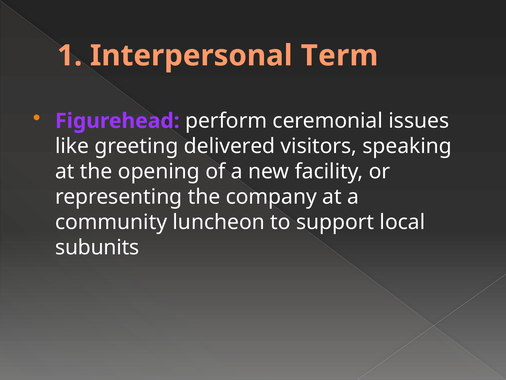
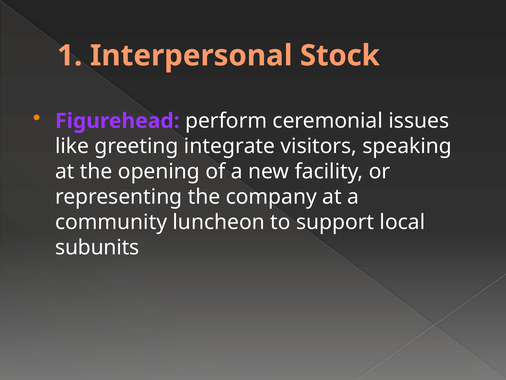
Term: Term -> Stock (340, 56)
delivered: delivered -> integrate (230, 146)
